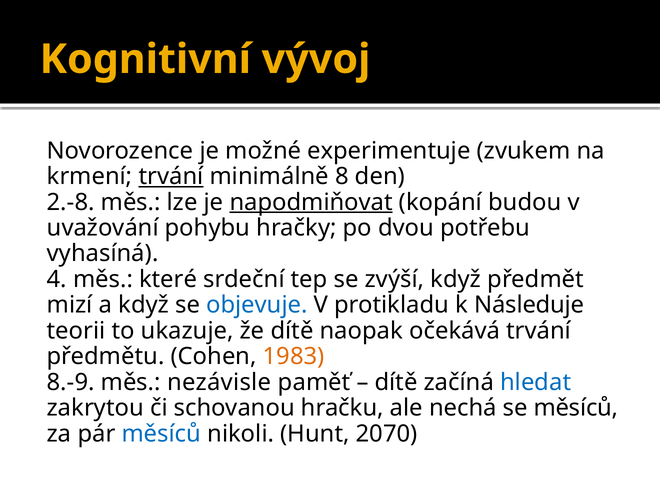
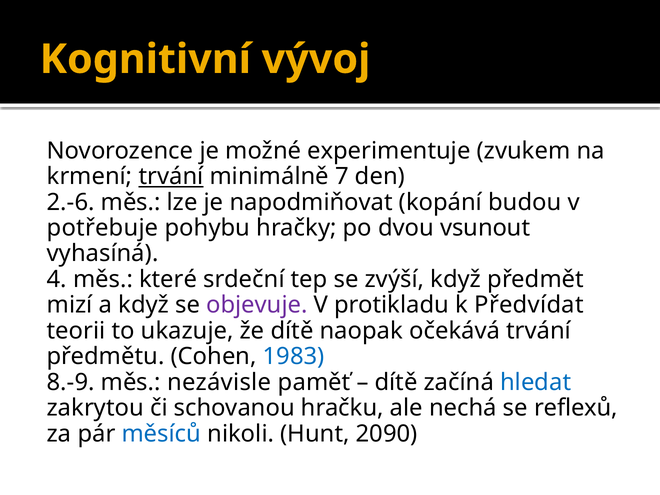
8: 8 -> 7 (342, 176)
2.-8: 2.-8 -> 2.-6 (71, 202)
napodmiňovat underline: present -> none (311, 202)
uvažování: uvažování -> potřebuje (103, 228)
potřebu: potřebu -> vsunout (485, 228)
objevuje colour: blue -> purple (257, 305)
Následuje: Následuje -> Předvídat (529, 305)
1983 colour: orange -> blue (294, 356)
se měsíců: měsíců -> reflexů (576, 408)
2070: 2070 -> 2090 (387, 434)
